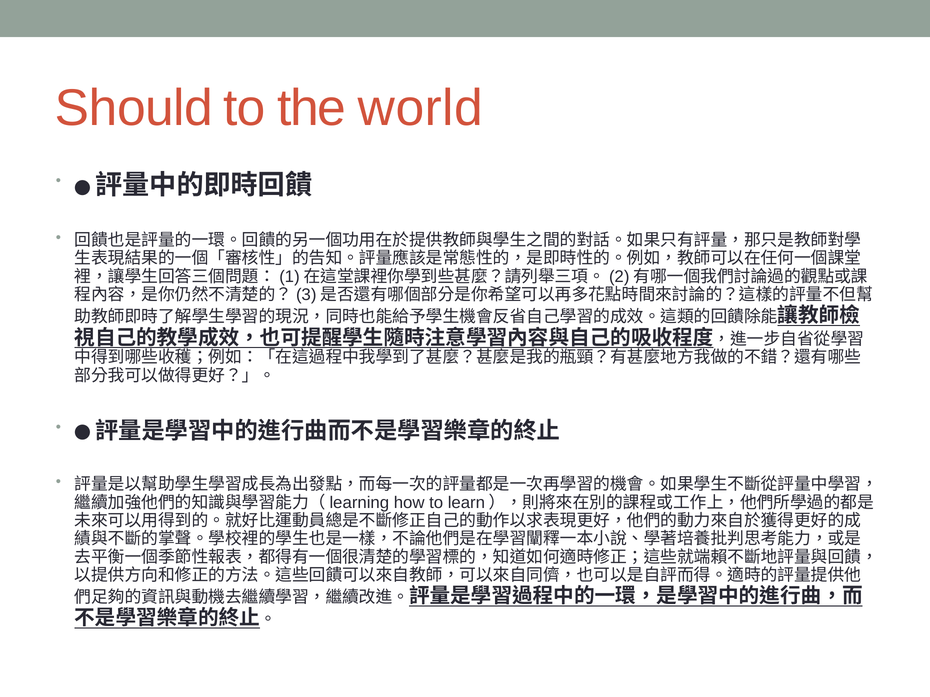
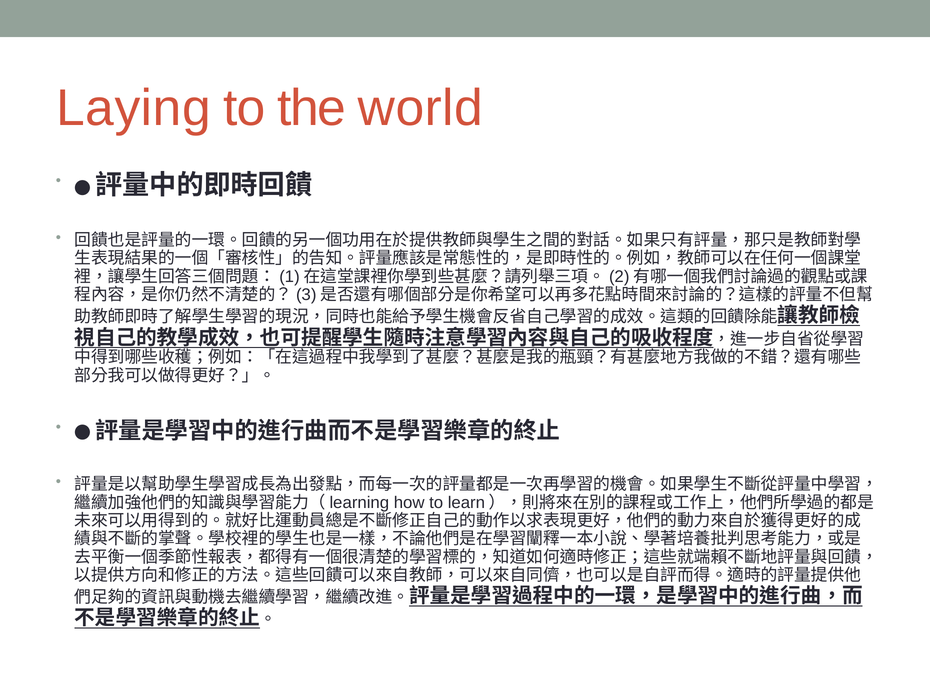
Should: Should -> Laying (134, 108)
